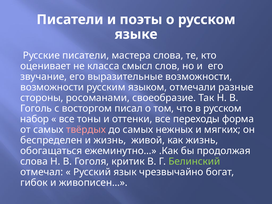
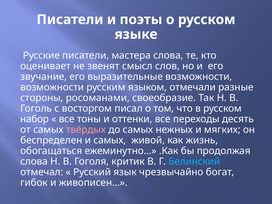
класса: класса -> звенят (103, 66)
форма: форма -> десять (238, 119)
и жизнь: жизнь -> самых (110, 140)
Белинский colour: light green -> light blue (194, 162)
